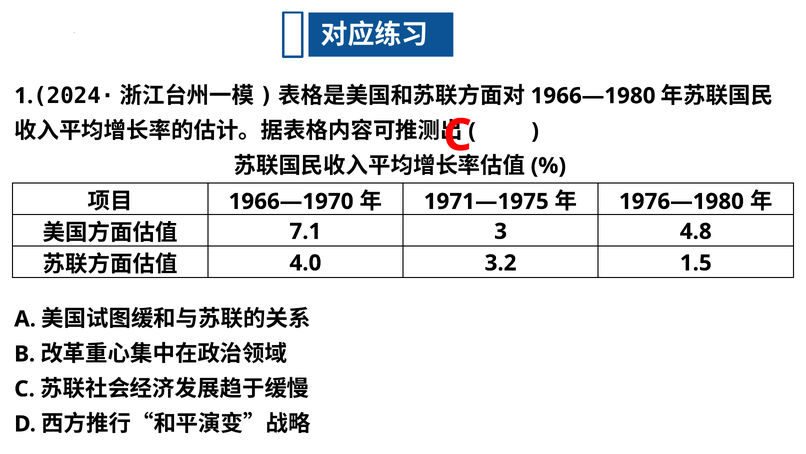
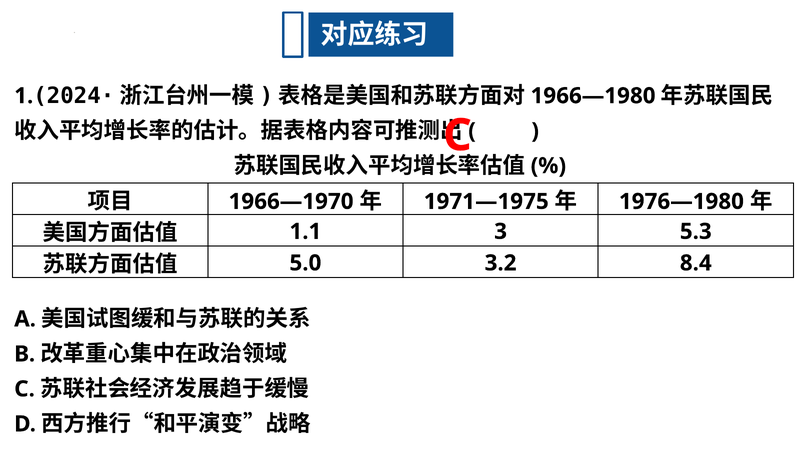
7.1: 7.1 -> 1.1 (305, 231)
4.8: 4.8 -> 5.3 (696, 231)
4.0: 4.0 -> 5.0 (305, 263)
1.5: 1.5 -> 8.4 (696, 263)
